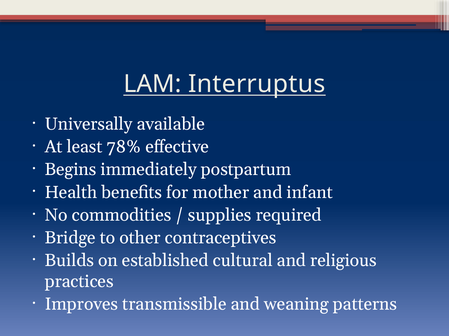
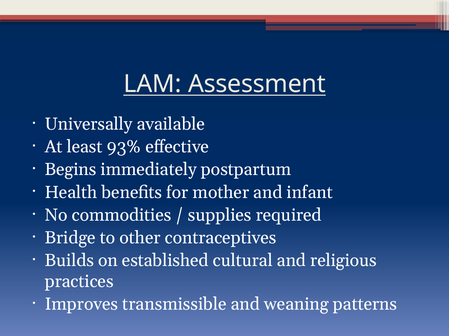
Interruptus: Interruptus -> Assessment (257, 84)
78%: 78% -> 93% (124, 147)
